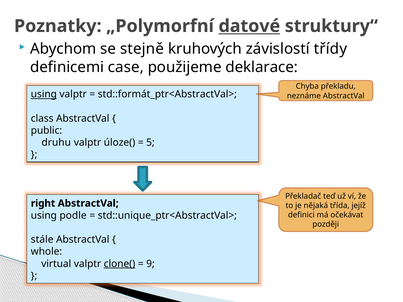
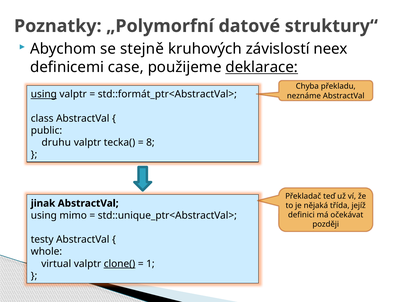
datové underline: present -> none (249, 26)
třídy: třídy -> neex (331, 49)
deklarace underline: none -> present (262, 67)
úloze(: úloze( -> tecka( (120, 143)
5: 5 -> 8 (150, 143)
right: right -> jinak (43, 204)
podle: podle -> mimo (73, 216)
stále: stále -> testy (42, 240)
9: 9 -> 1 (150, 264)
